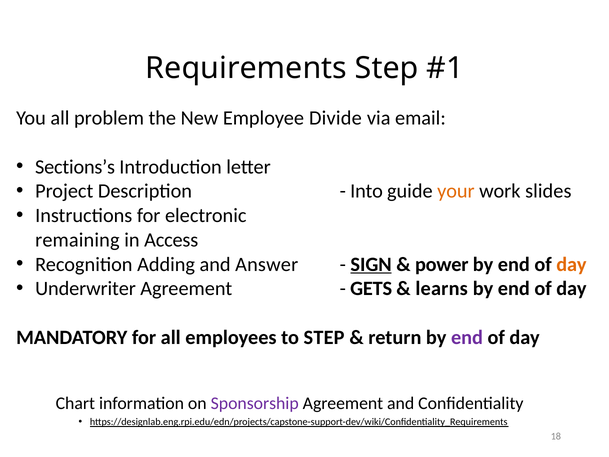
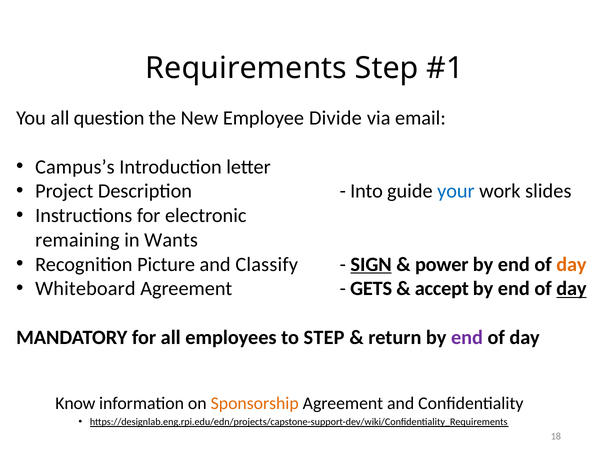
problem: problem -> question (109, 118)
Sections’s: Sections’s -> Campus’s (75, 167)
your colour: orange -> blue (456, 191)
Access: Access -> Wants (171, 240)
Adding: Adding -> Picture (166, 264)
Answer: Answer -> Classify (267, 264)
Underwriter: Underwriter -> Whiteboard (85, 289)
learns: learns -> accept (442, 289)
day underline: none -> present (571, 289)
Chart: Chart -> Know (75, 403)
Sponsorship colour: purple -> orange (255, 403)
